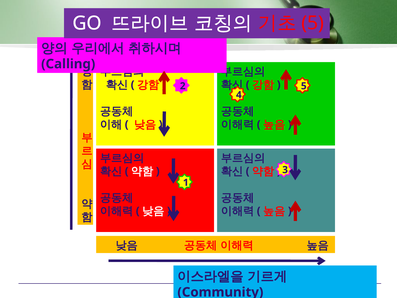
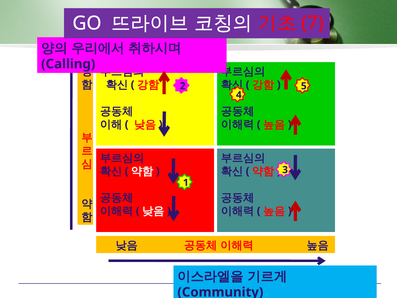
5: 5 -> 7 (313, 23)
